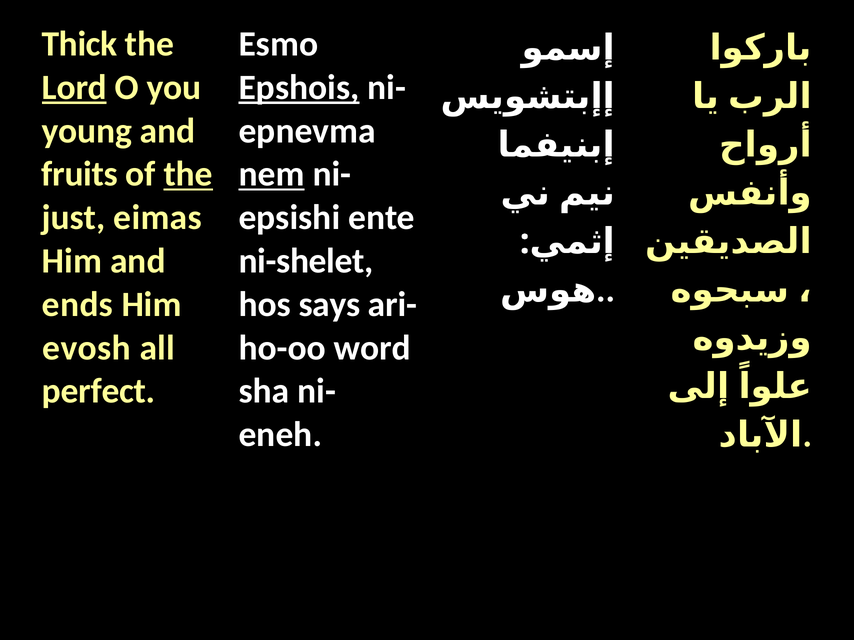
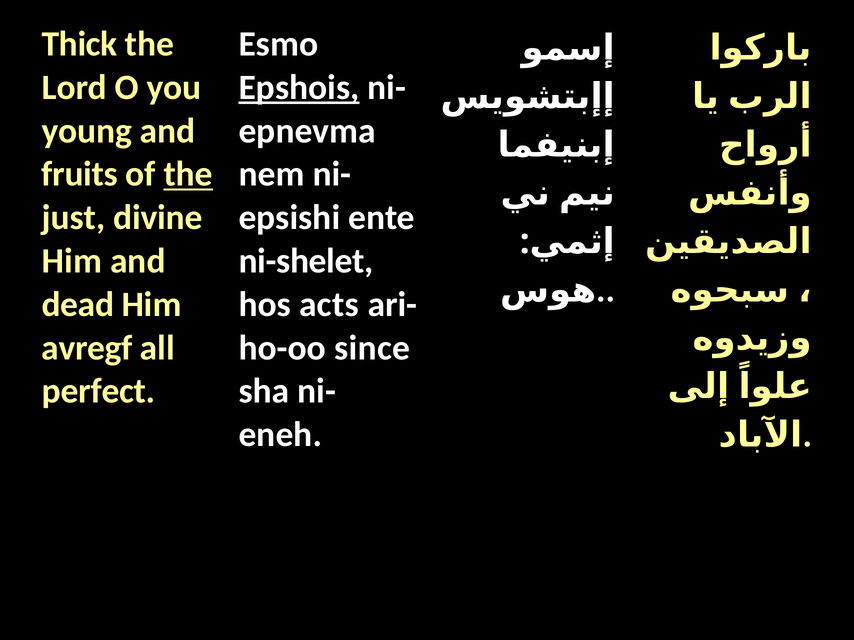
Lord underline: present -> none (74, 87)
nem underline: present -> none (272, 174)
eimas: eimas -> divine (158, 218)
ends: ends -> dead (78, 305)
says: says -> acts (329, 305)
evosh: evosh -> avregf (87, 348)
word: word -> since (372, 348)
